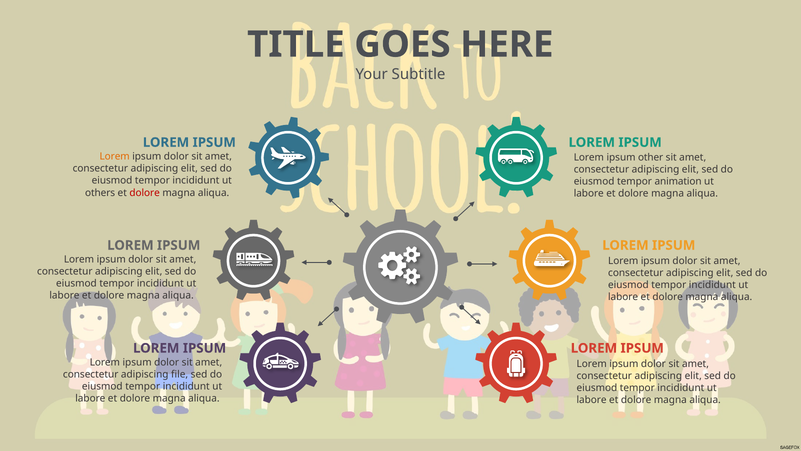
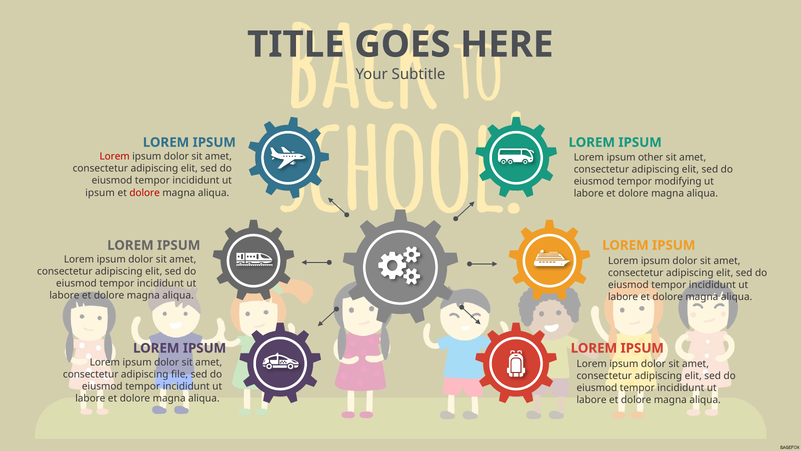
Lorem colour: orange -> red (115, 156)
animation: animation -> modifying (678, 181)
others: others -> ipsum (100, 193)
